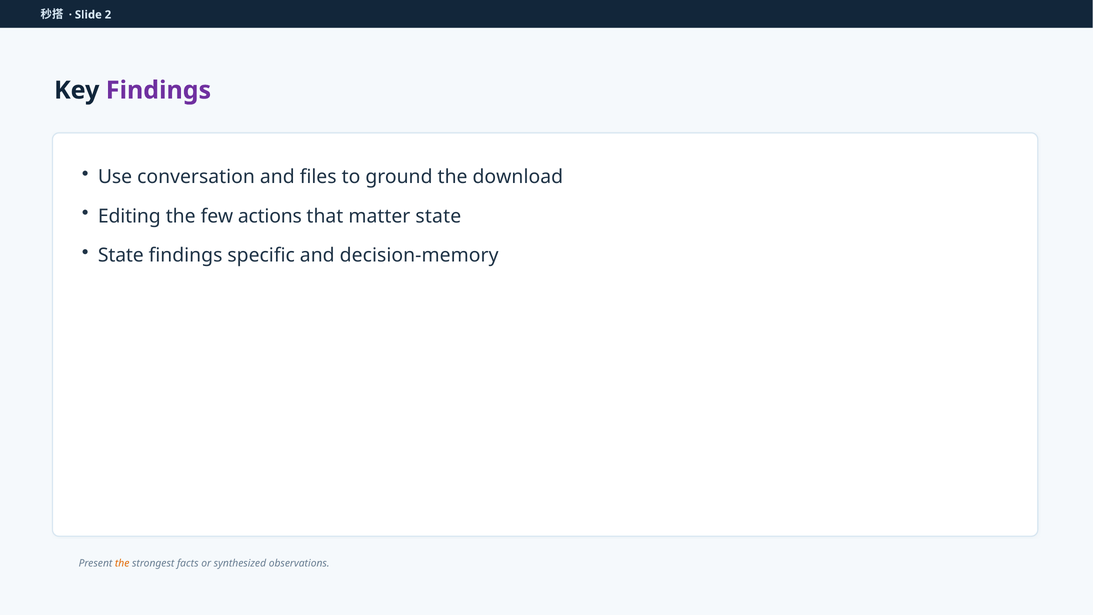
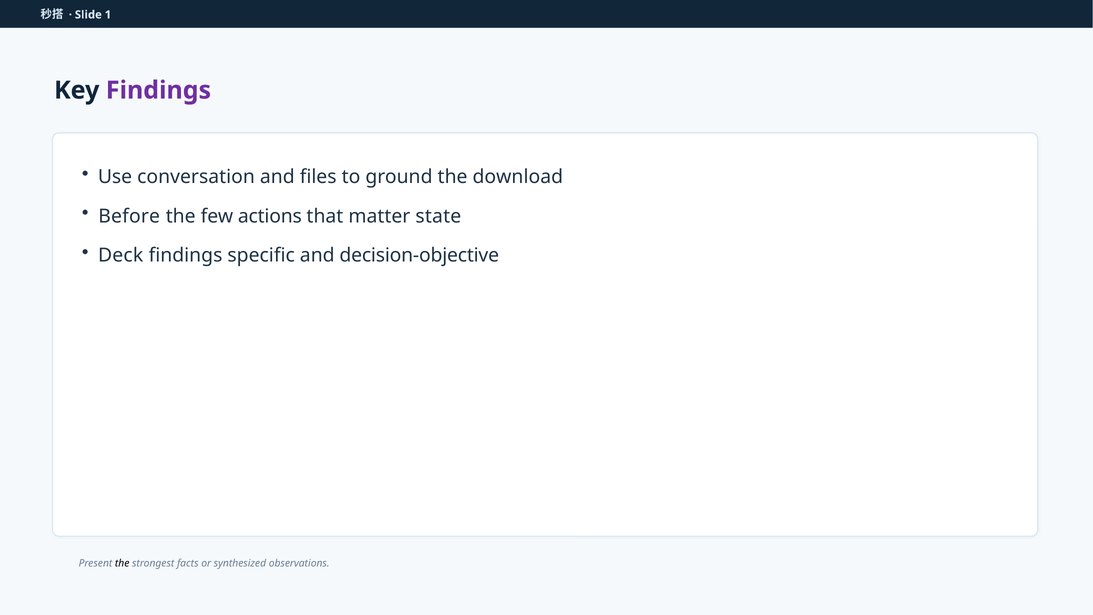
2: 2 -> 1 (108, 15)
Editing: Editing -> Before (129, 216)
State: State -> Deck (121, 255)
decision-memory: decision-memory -> decision-objective (419, 255)
the colour: orange -> black (122, 563)
